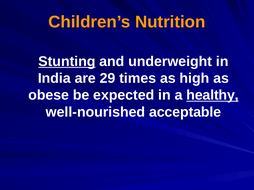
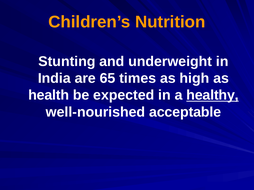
Stunting underline: present -> none (67, 62)
29: 29 -> 65 (108, 78)
obese: obese -> health (49, 95)
